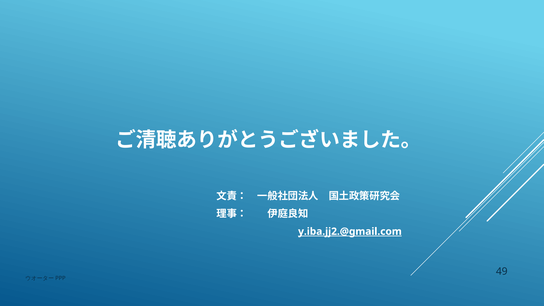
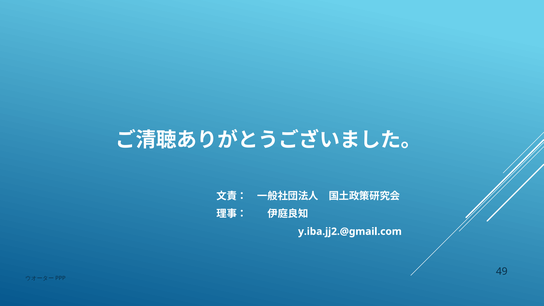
y.iba.jj2.@gmail.com underline: present -> none (350, 231)
